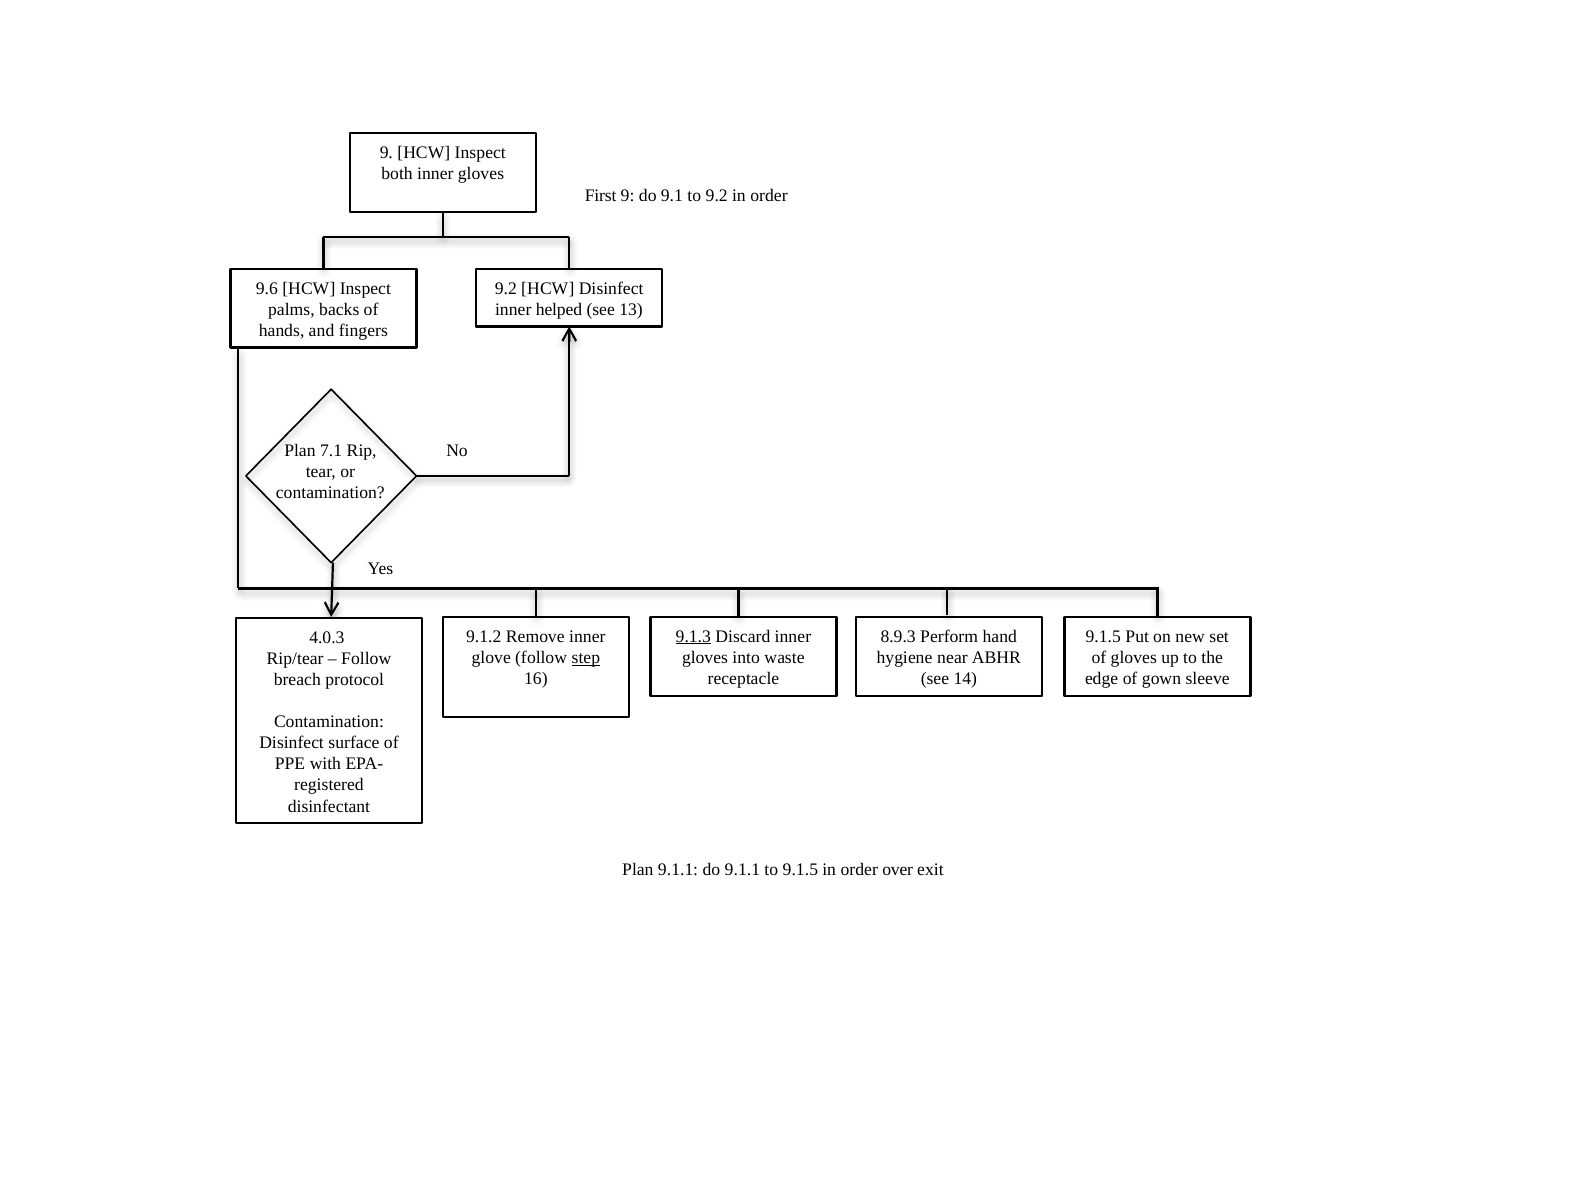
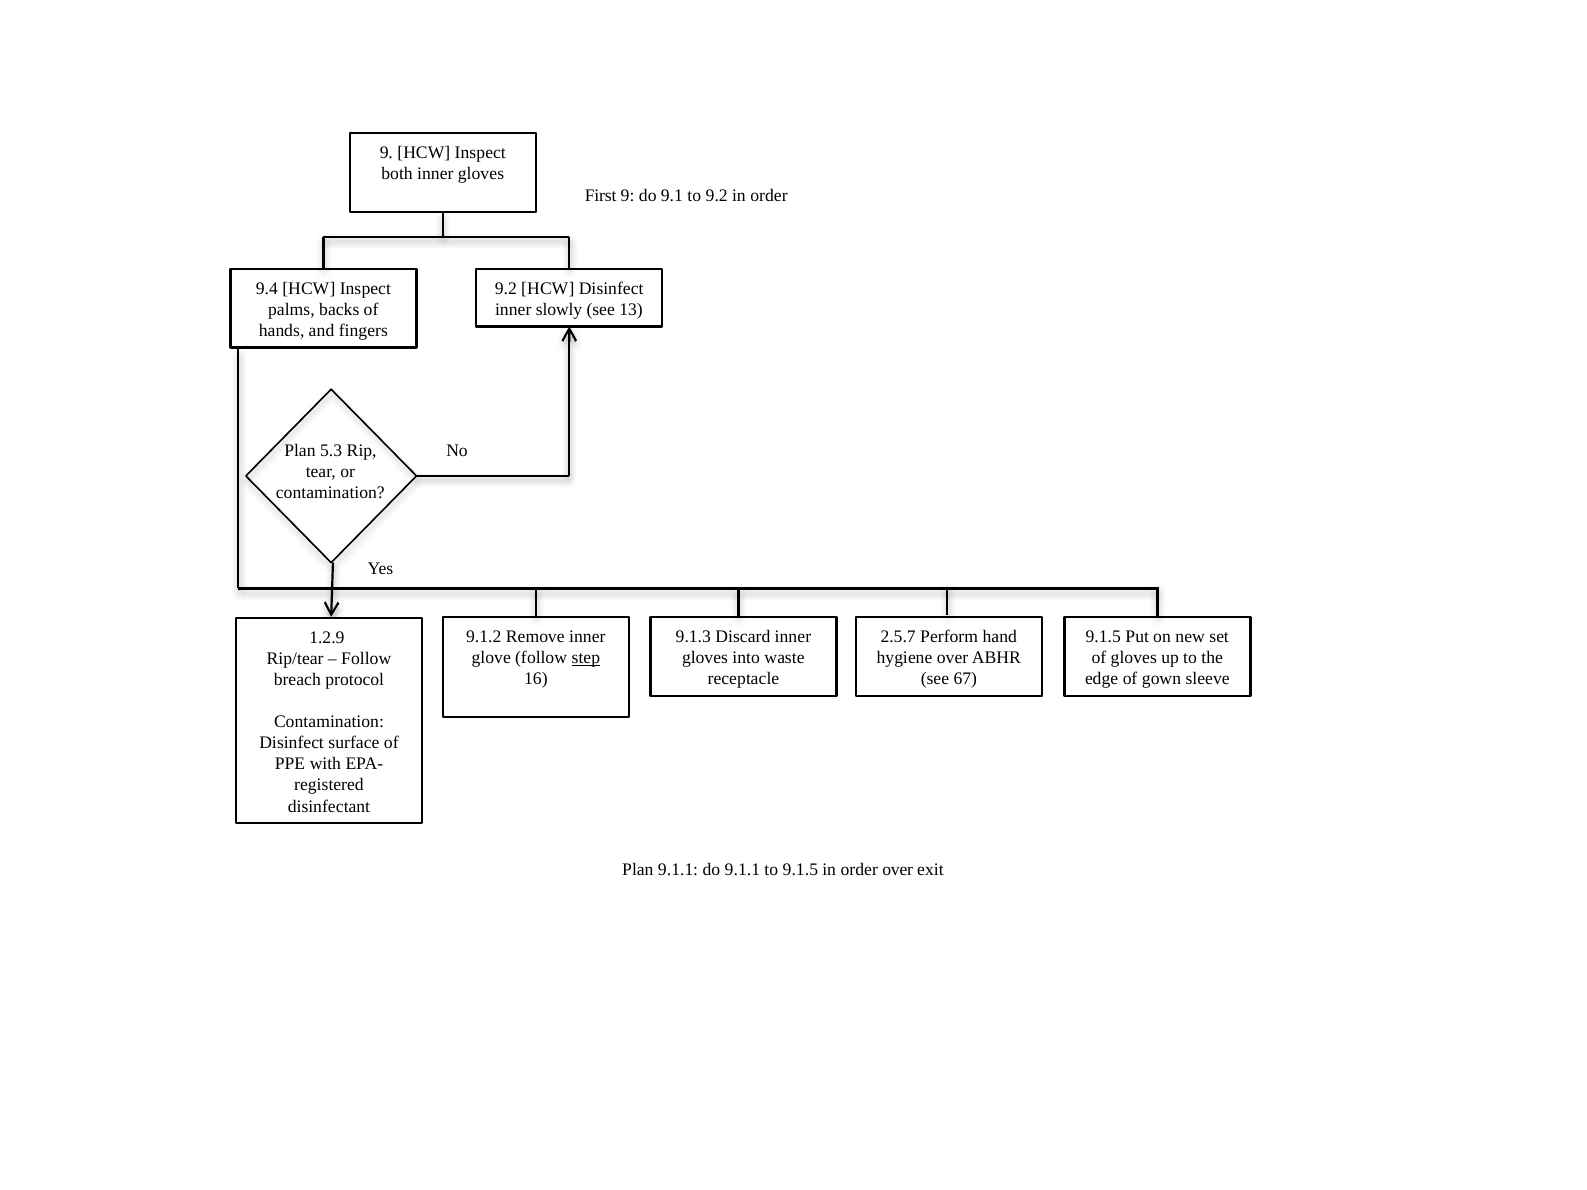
9.6: 9.6 -> 9.4 (267, 288)
helped: helped -> slowly (559, 309)
7.1: 7.1 -> 5.3 (331, 451)
9.1.3 underline: present -> none (693, 636)
8.9.3: 8.9.3 -> 2.5.7 (898, 636)
4.0.3: 4.0.3 -> 1.2.9 (327, 637)
hygiene near: near -> over (953, 658)
14: 14 -> 67 (965, 679)
